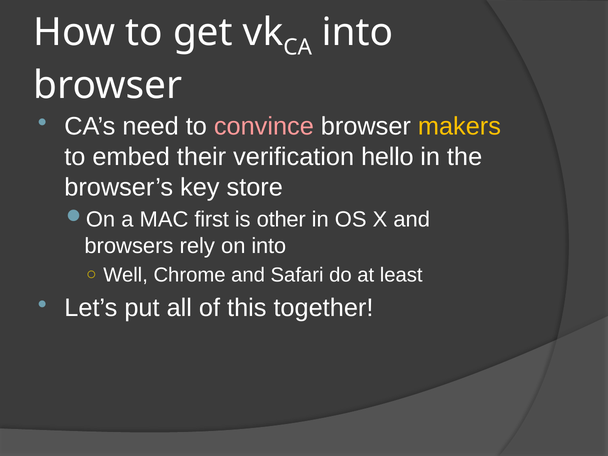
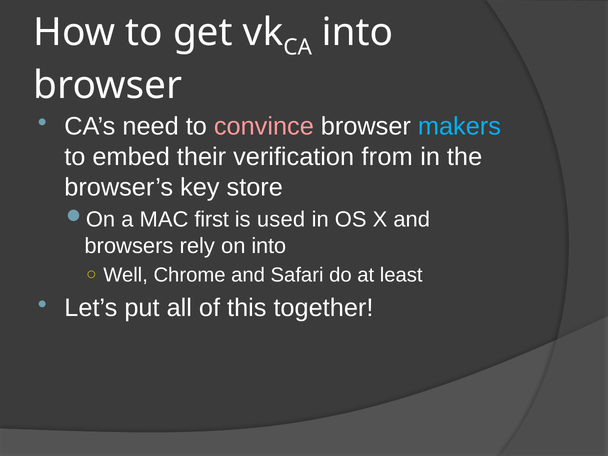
makers colour: yellow -> light blue (459, 126)
hello: hello -> from (387, 157)
other: other -> used (281, 220)
